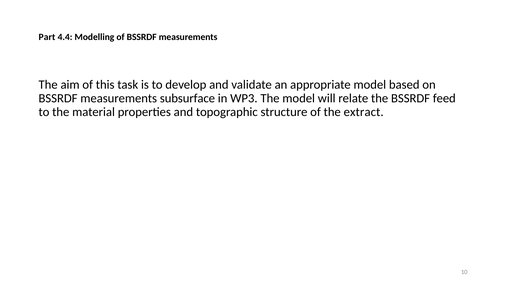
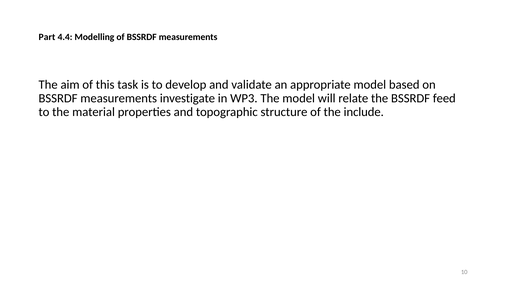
subsurface: subsurface -> investigate (187, 98)
extract: extract -> include (364, 112)
